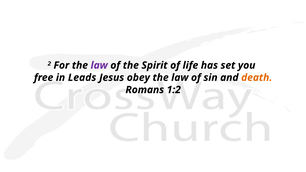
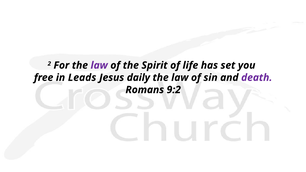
obey: obey -> daily (138, 78)
death colour: orange -> purple (257, 78)
1:2: 1:2 -> 9:2 (174, 90)
